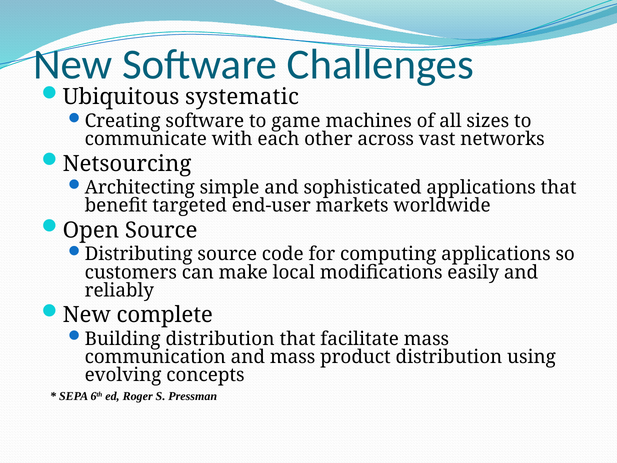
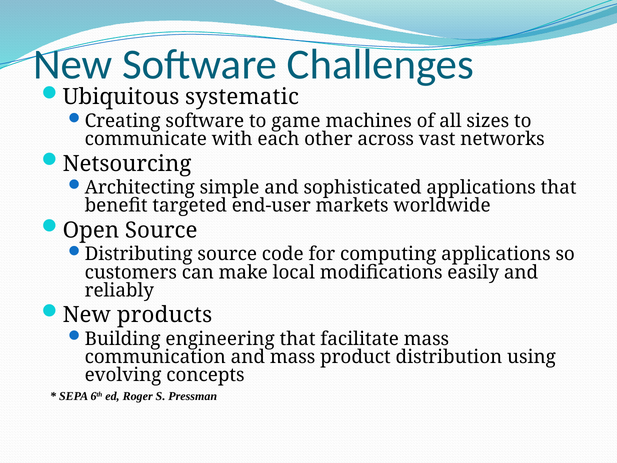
complete: complete -> products (165, 315)
Building distribution: distribution -> engineering (220, 339)
